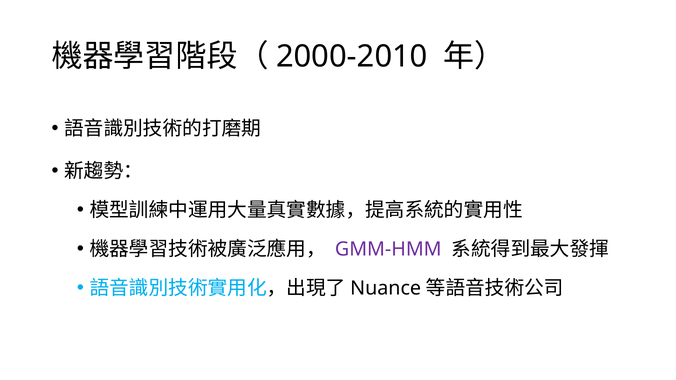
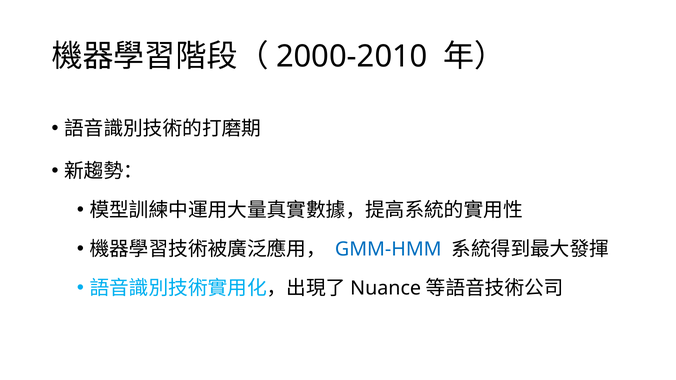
GMM-HMM colour: purple -> blue (388, 249)
